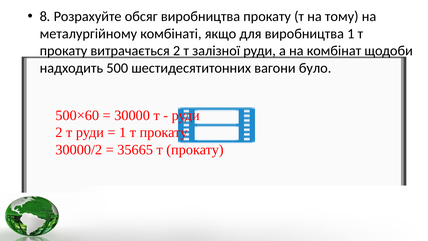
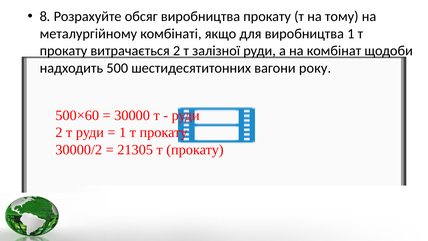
було: було -> року (315, 68)
35665: 35665 -> 21305 (135, 150)
